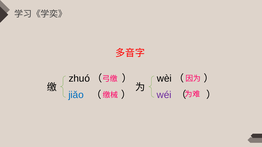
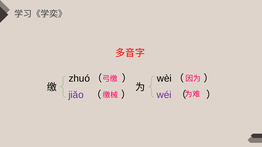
jiǎo colour: blue -> purple (76, 95)
